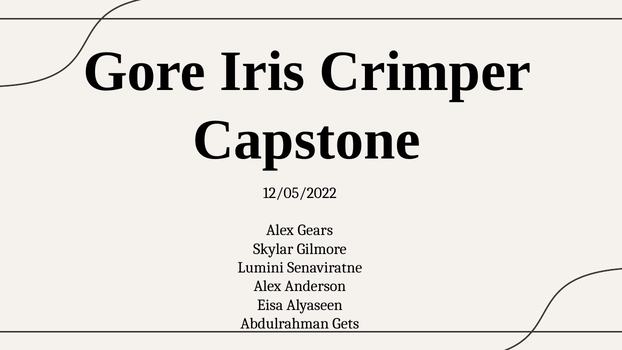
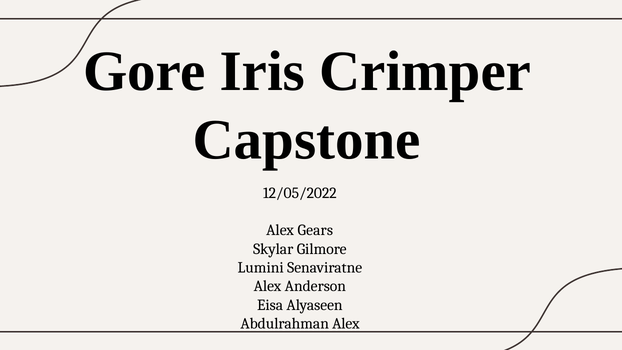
Abdulrahman Gets: Gets -> Alex (346, 323)
